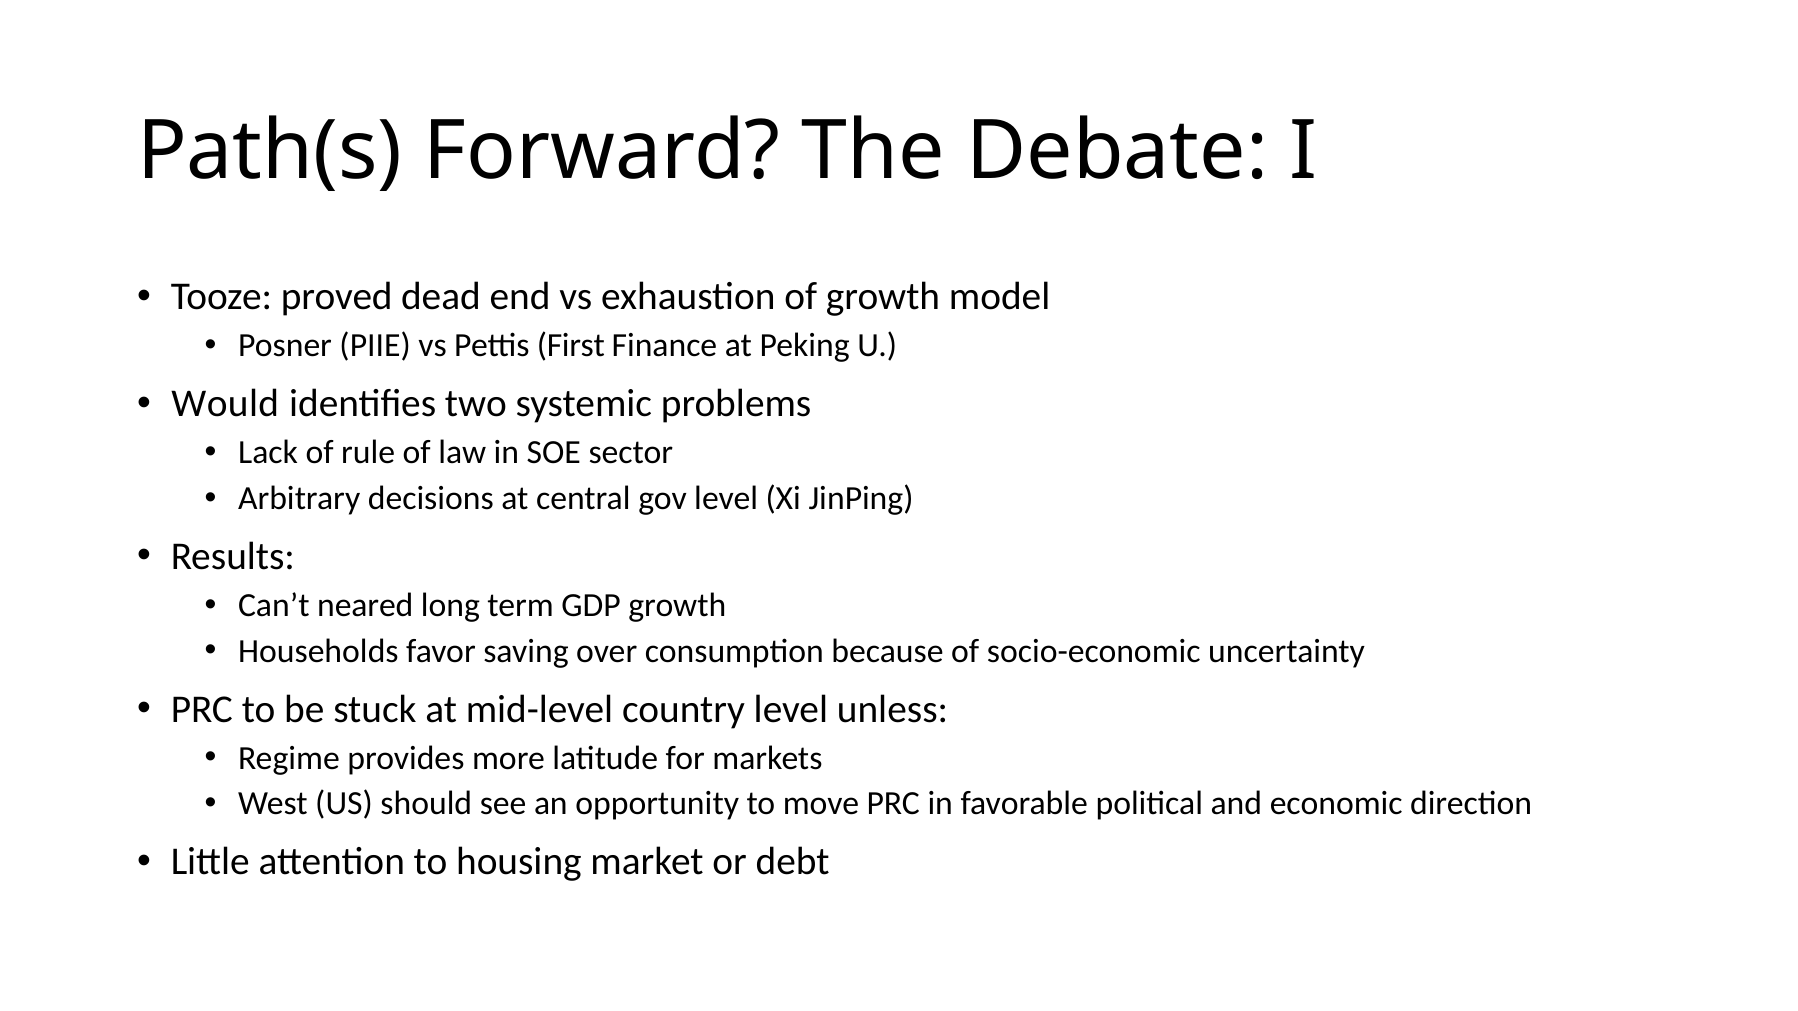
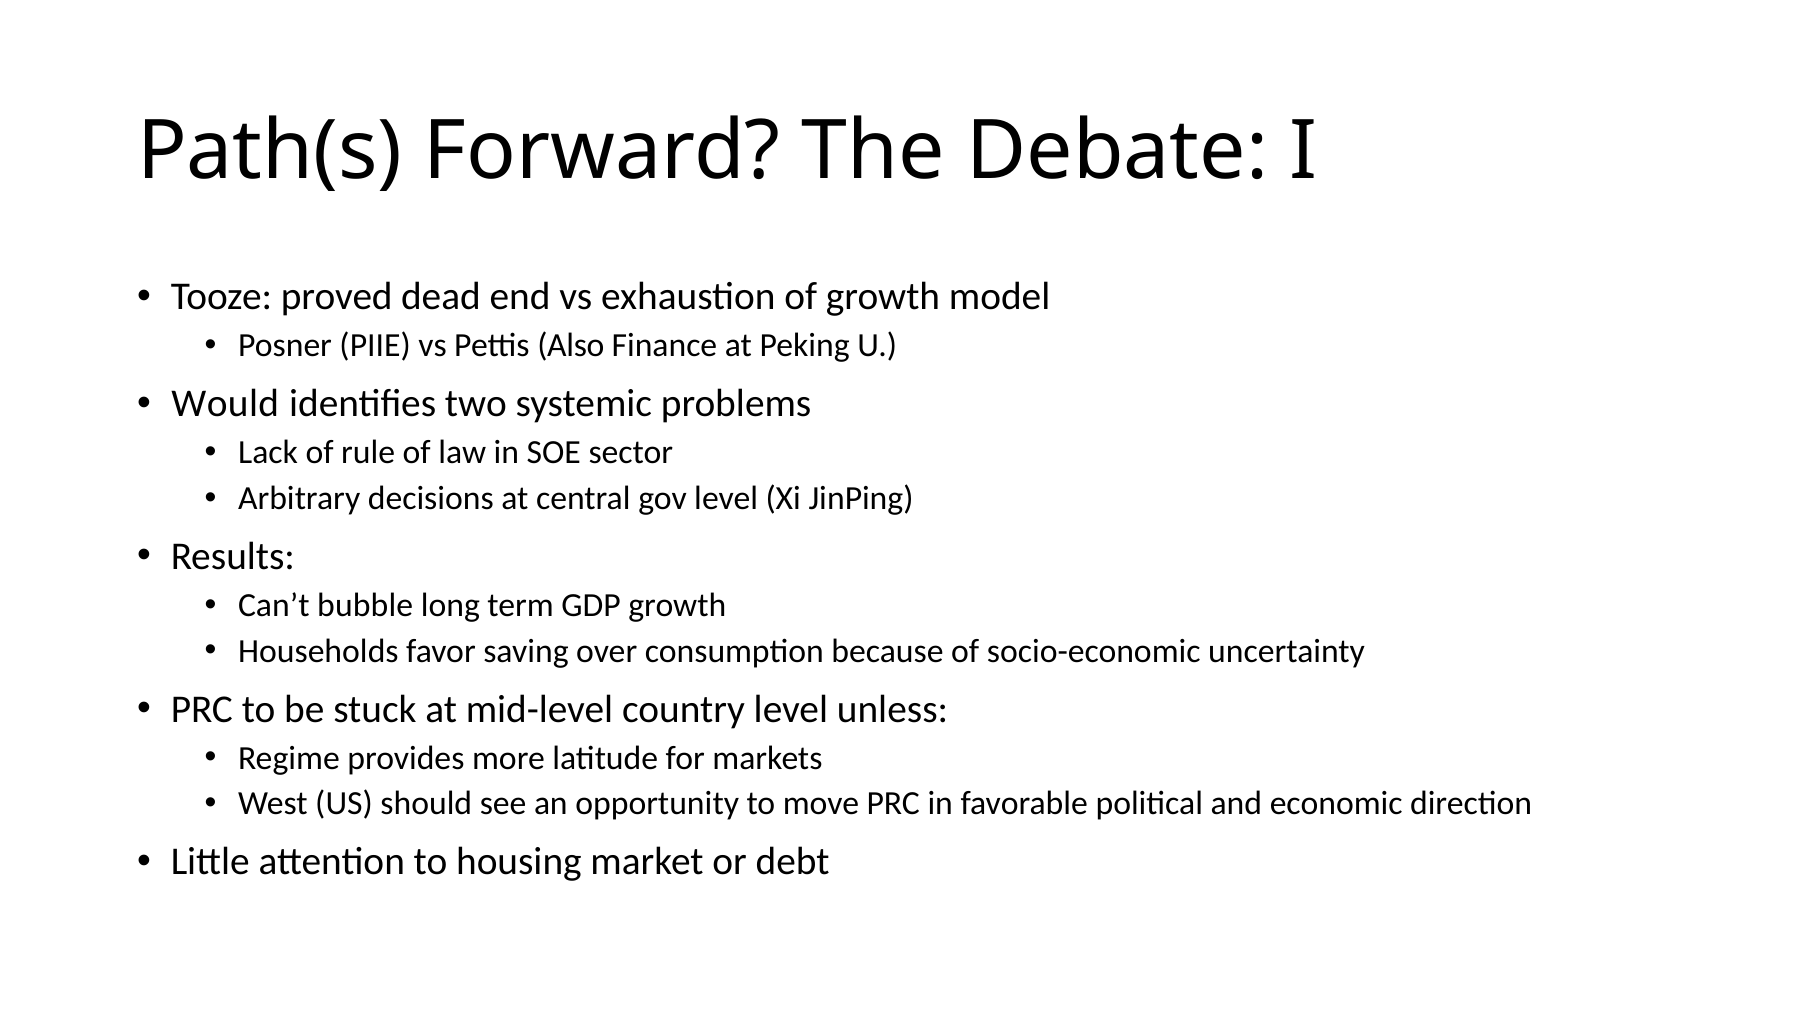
First: First -> Also (571, 346)
neared: neared -> bubble (365, 606)
